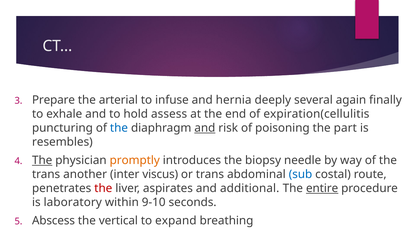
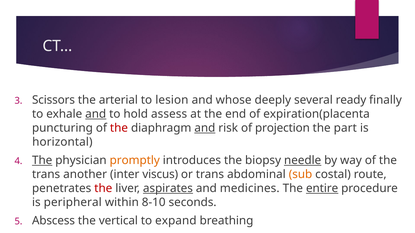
Prepare: Prepare -> Scissors (53, 100)
infuse: infuse -> lesion (172, 100)
hernia: hernia -> whose (234, 100)
again: again -> ready (351, 100)
and underline: none -> present (96, 114)
expiration(cellulitis: expiration(cellulitis -> expiration(placenta (316, 114)
the colour: blue -> red (119, 128)
poisoning: poisoning -> projection (282, 128)
resembles: resembles -> horizontal (62, 142)
needle underline: none -> present (303, 161)
sub colour: blue -> orange (300, 175)
aspirates underline: none -> present (168, 189)
additional: additional -> medicines (250, 189)
laboratory: laboratory -> peripheral (73, 203)
9-10: 9-10 -> 8-10 (154, 203)
